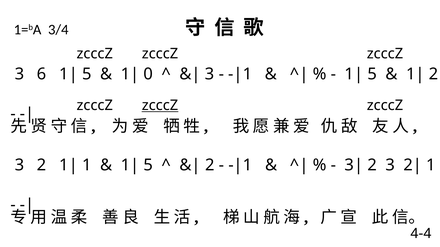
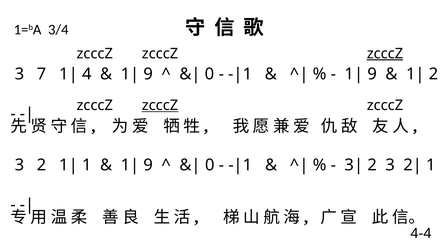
zcccZ underline: none -> present (385, 54)
6: 6 -> 7 (42, 74)
5: 5 -> 4 (87, 74)
0: 0 -> 9 (148, 74)
3: 3 -> 0 (210, 74)
5: 5 -> 9 (372, 74)
5: 5 -> 9 (148, 165)
2: 2 -> 0 (210, 165)
